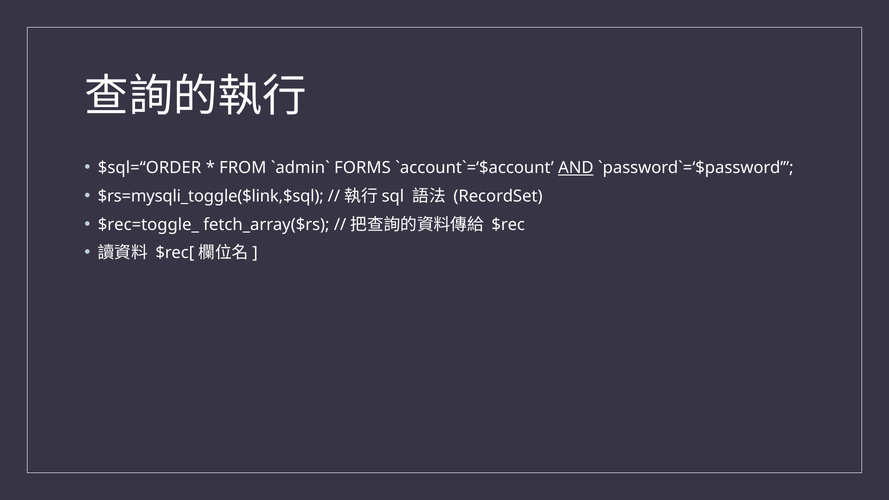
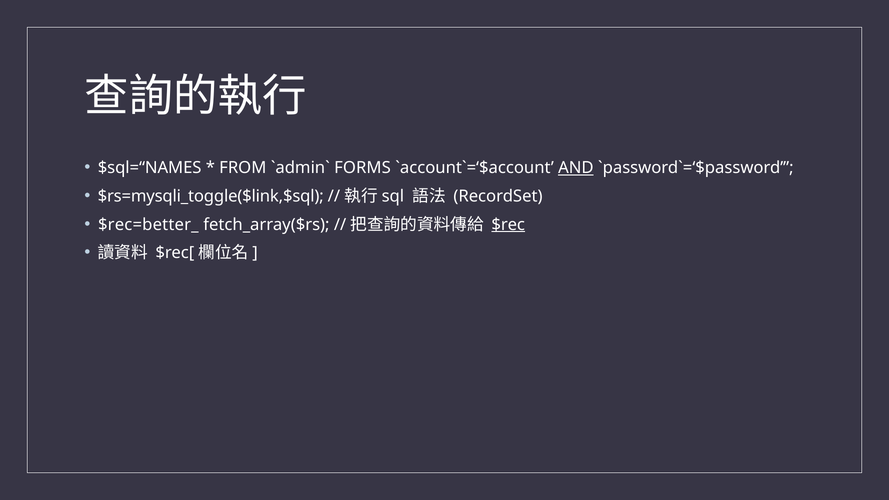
$sql=“ORDER: $sql=“ORDER -> $sql=“NAMES (150, 168)
$rec=toggle_: $rec=toggle_ -> $rec=better_ (148, 225)
$rec underline: none -> present (508, 225)
